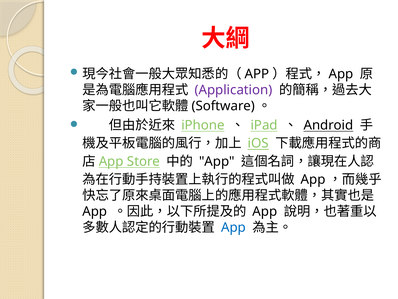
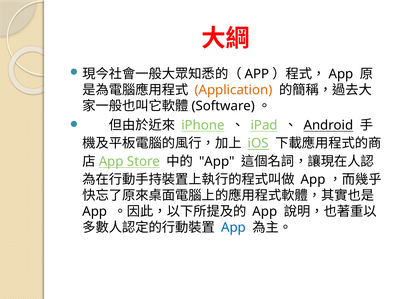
Application colour: purple -> orange (233, 90)
